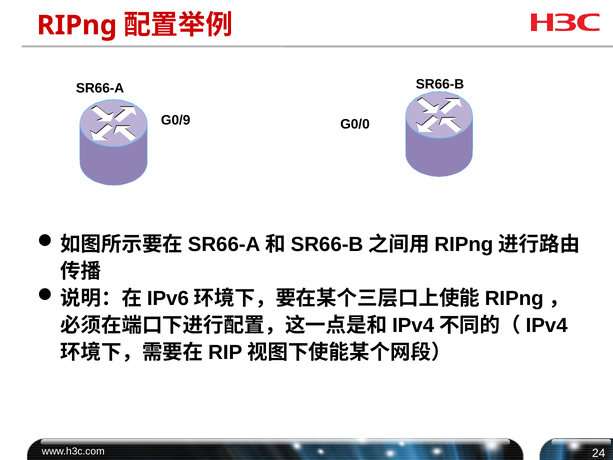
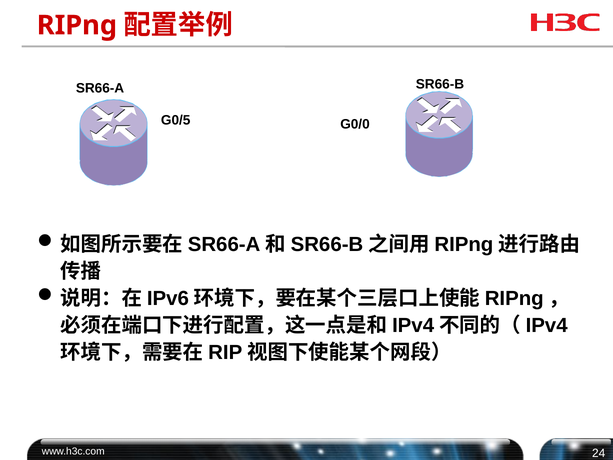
G0/9: G0/9 -> G0/5 (176, 120)
